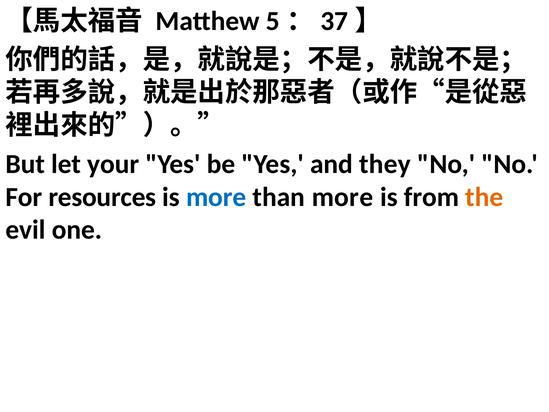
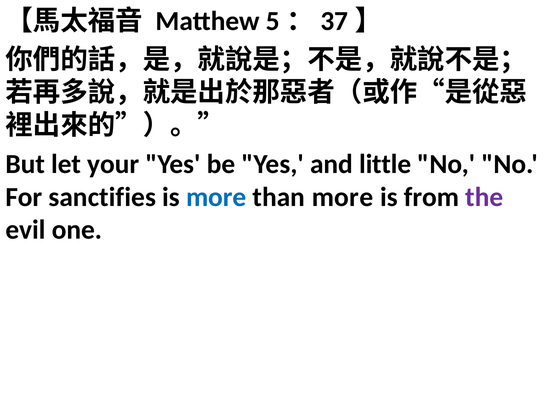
they: they -> little (385, 164)
resources: resources -> sanctifies (102, 197)
the colour: orange -> purple (484, 197)
